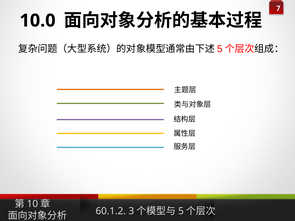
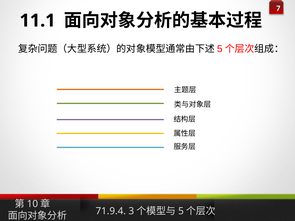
10.0: 10.0 -> 11.1 (38, 21)
60.1.2: 60.1.2 -> 71.9.4 (111, 211)
